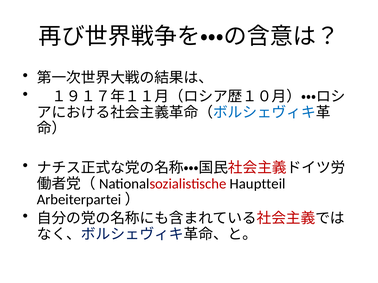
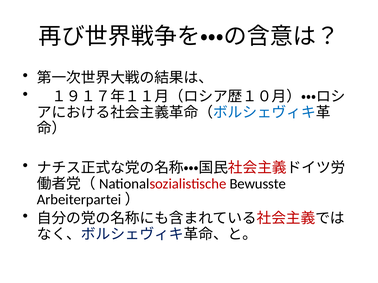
Hauptteil: Hauptteil -> Bewusste (258, 184)
